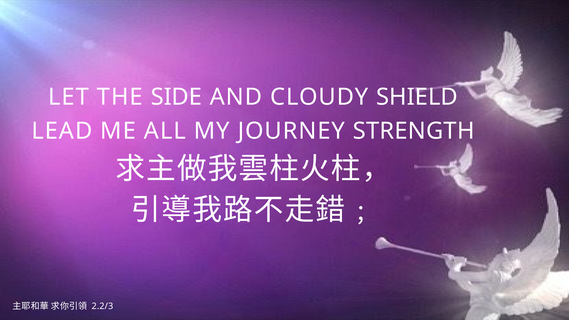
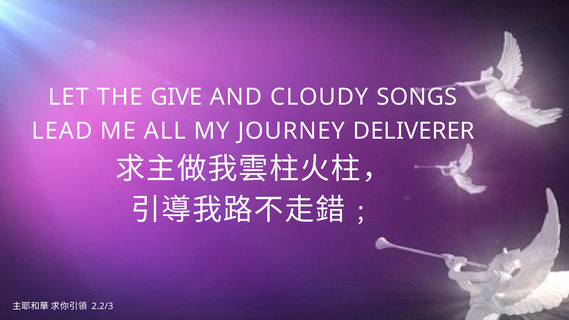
SIDE: SIDE -> GIVE (176, 97)
SHIELD: SHIELD -> SONGS (417, 97)
STRENGTH: STRENGTH -> DELIVERER (414, 131)
